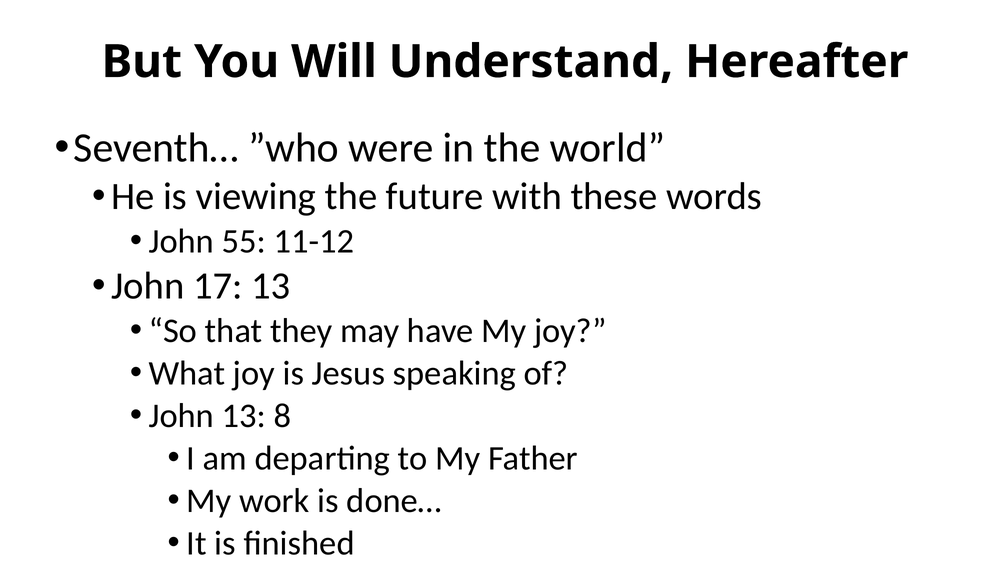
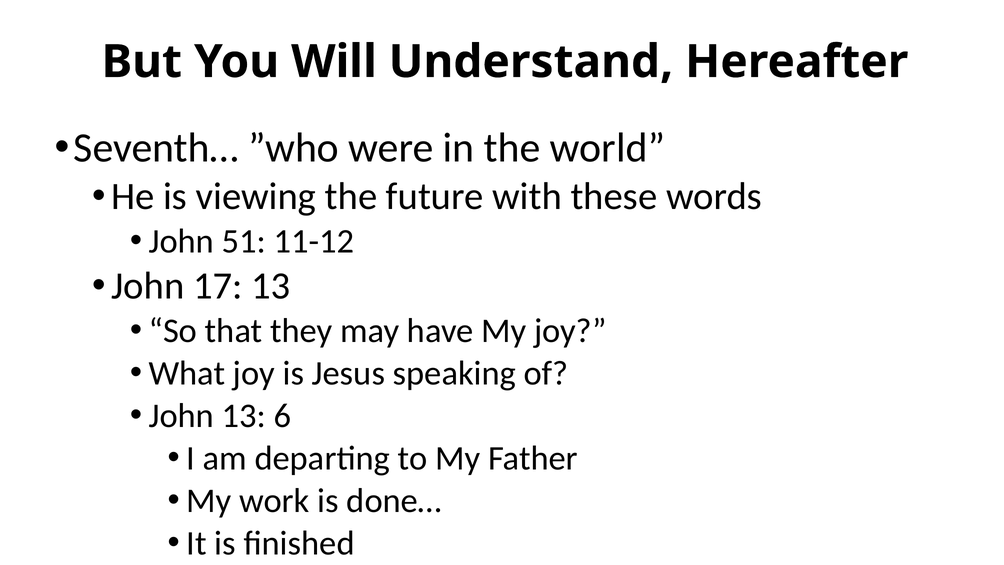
55: 55 -> 51 (244, 241)
8: 8 -> 6 (283, 416)
